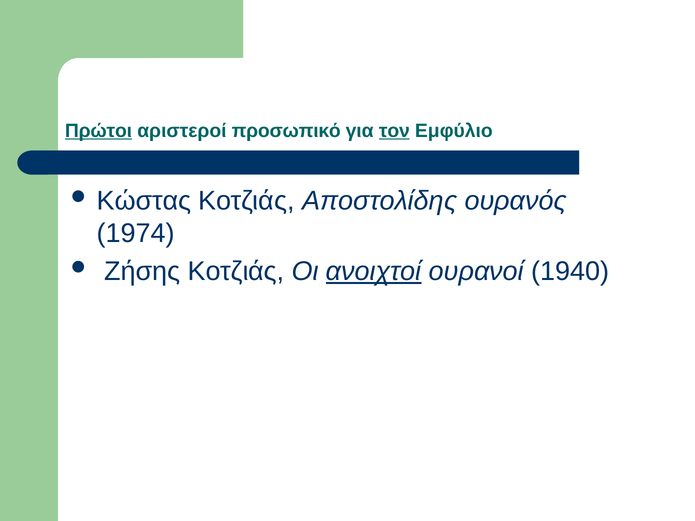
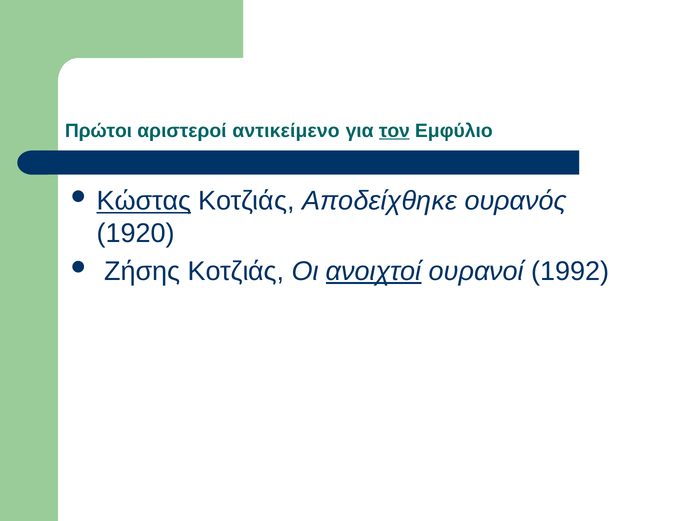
Πρώτοι underline: present -> none (98, 131)
προσωπικό: προσωπικό -> αντικείμενο (286, 131)
Κώστας underline: none -> present (144, 201)
Αποστολίδης: Αποστολίδης -> Αποδείχθηκε (380, 201)
1974: 1974 -> 1920 (136, 234)
1940: 1940 -> 1992 (570, 271)
